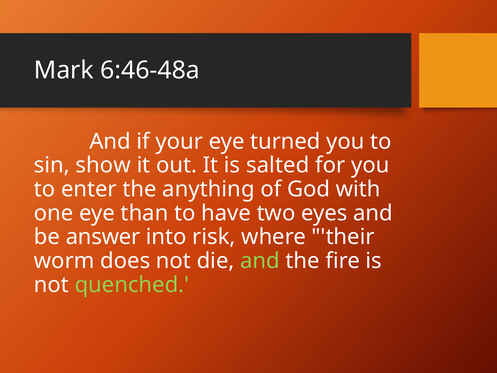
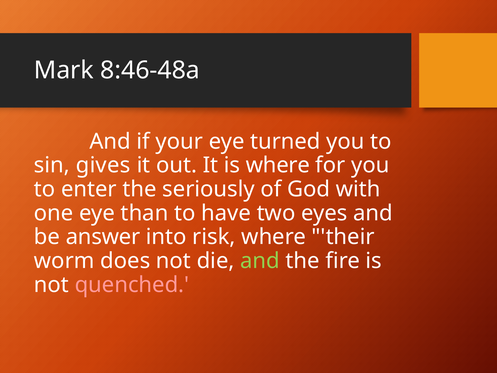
6:46-48a: 6:46-48a -> 8:46-48a (150, 70)
show: show -> gives (103, 165)
is salted: salted -> where (278, 165)
anything: anything -> seriously (208, 189)
quenched colour: light green -> pink (132, 285)
